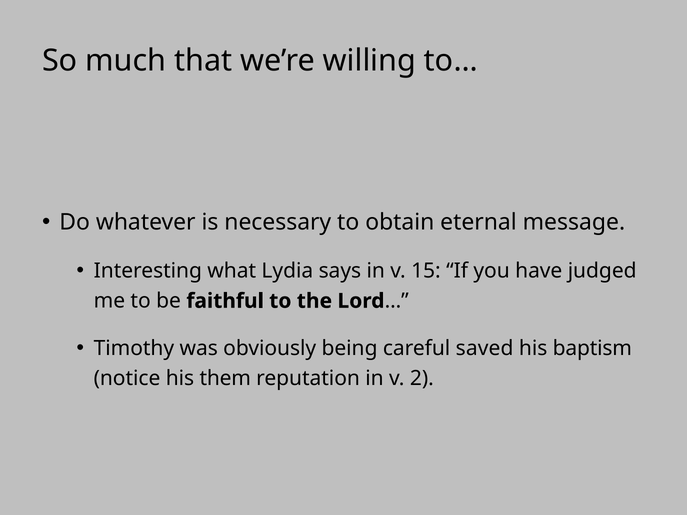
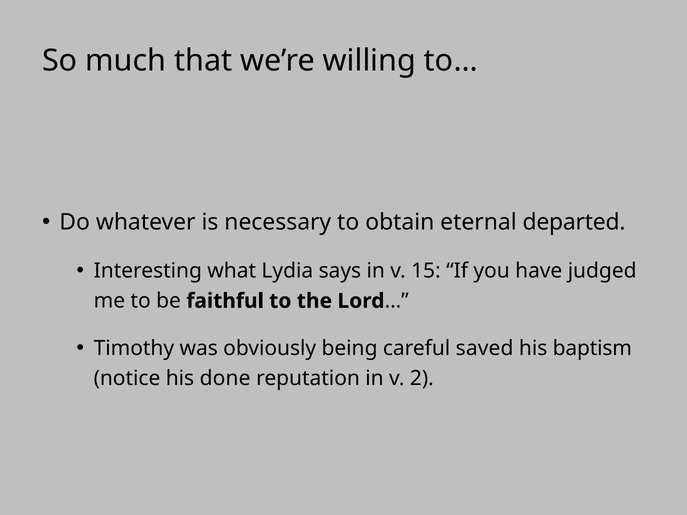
message: message -> departed (574, 223)
them: them -> done (225, 379)
